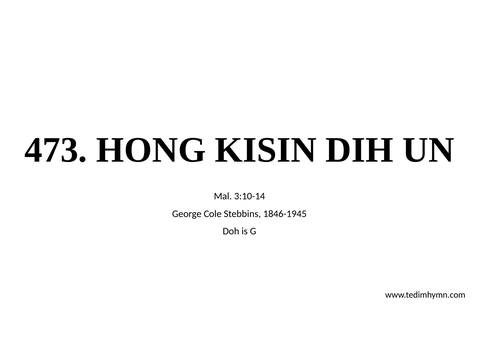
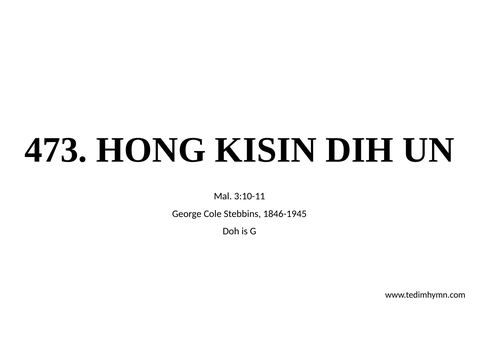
3:10-14: 3:10-14 -> 3:10-11 (250, 196)
